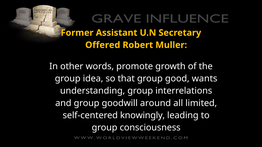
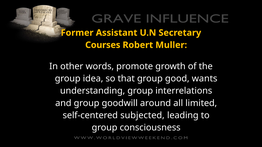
Offered: Offered -> Courses (103, 45)
knowingly: knowingly -> subjected (142, 116)
